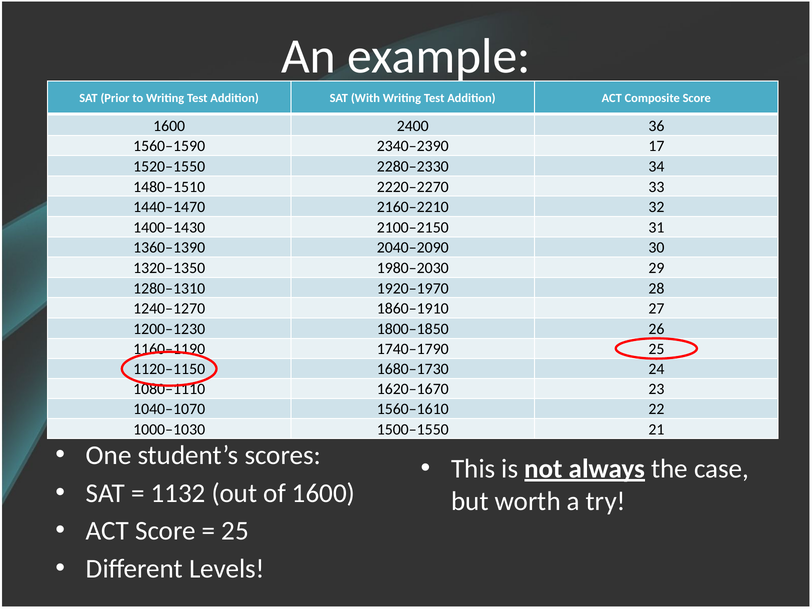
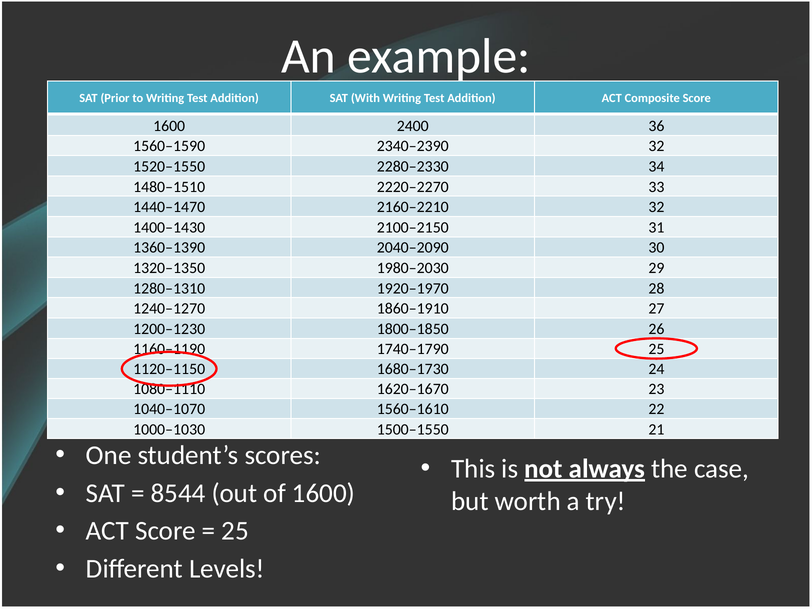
2340–2390 17: 17 -> 32 (656, 146)
1132: 1132 -> 8544 (178, 493)
